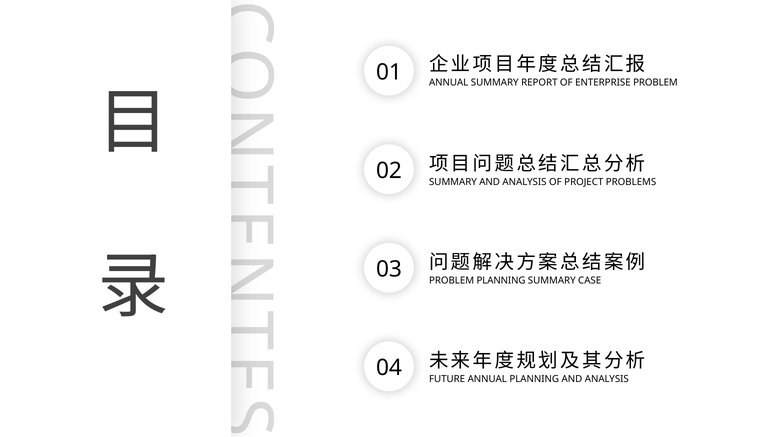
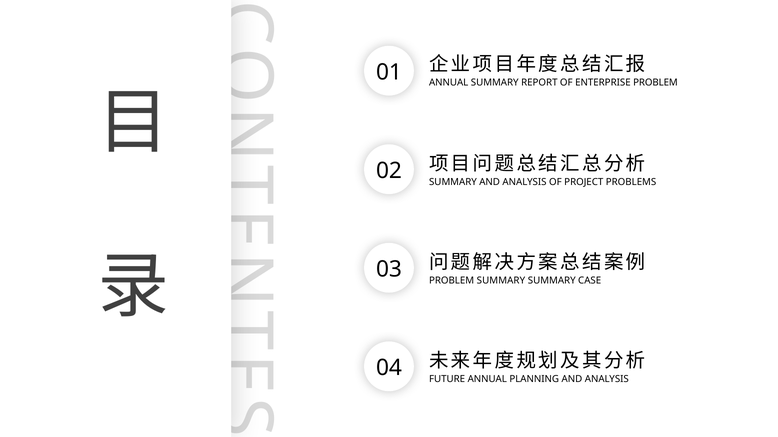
PROBLEM PLANNING: PLANNING -> SUMMARY (501, 281)
